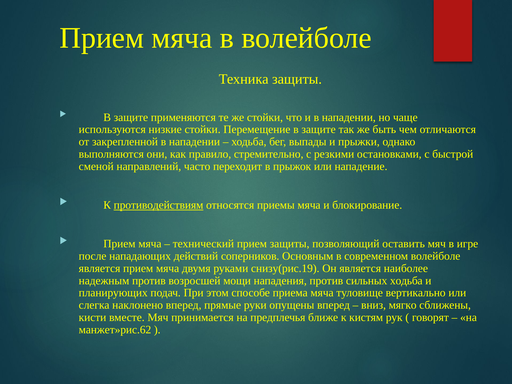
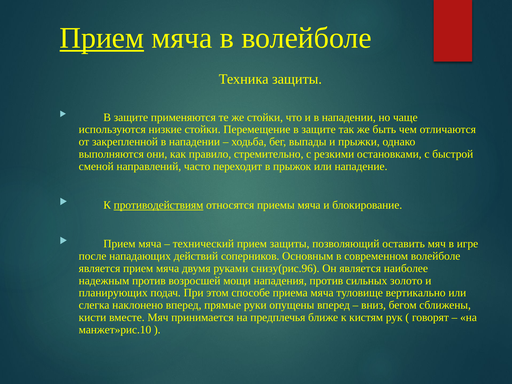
Прием underline: none -> present (102, 38)
снизу(рис.19: снизу(рис.19 -> снизу(рис.96 (285, 268)
сильных ходьба: ходьба -> золото (406, 281)
мягко: мягко -> бегом (403, 305)
манжет»рис.62: манжет»рис.62 -> манжет»рис.10 (115, 330)
